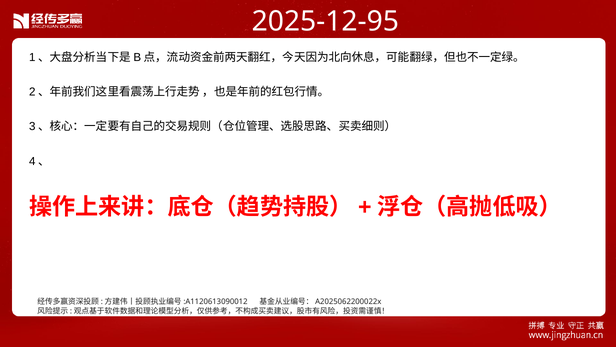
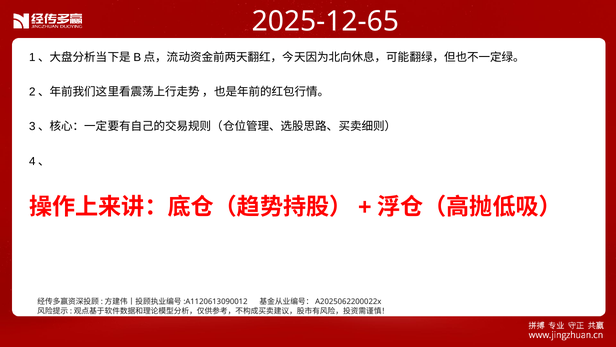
2025-12-95: 2025-12-95 -> 2025-12-65 (325, 21)
